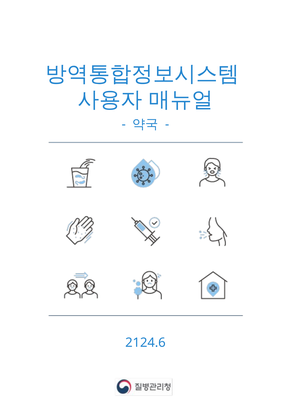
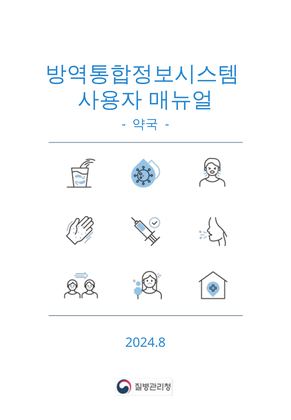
2124.6: 2124.6 -> 2024.8 (145, 343)
